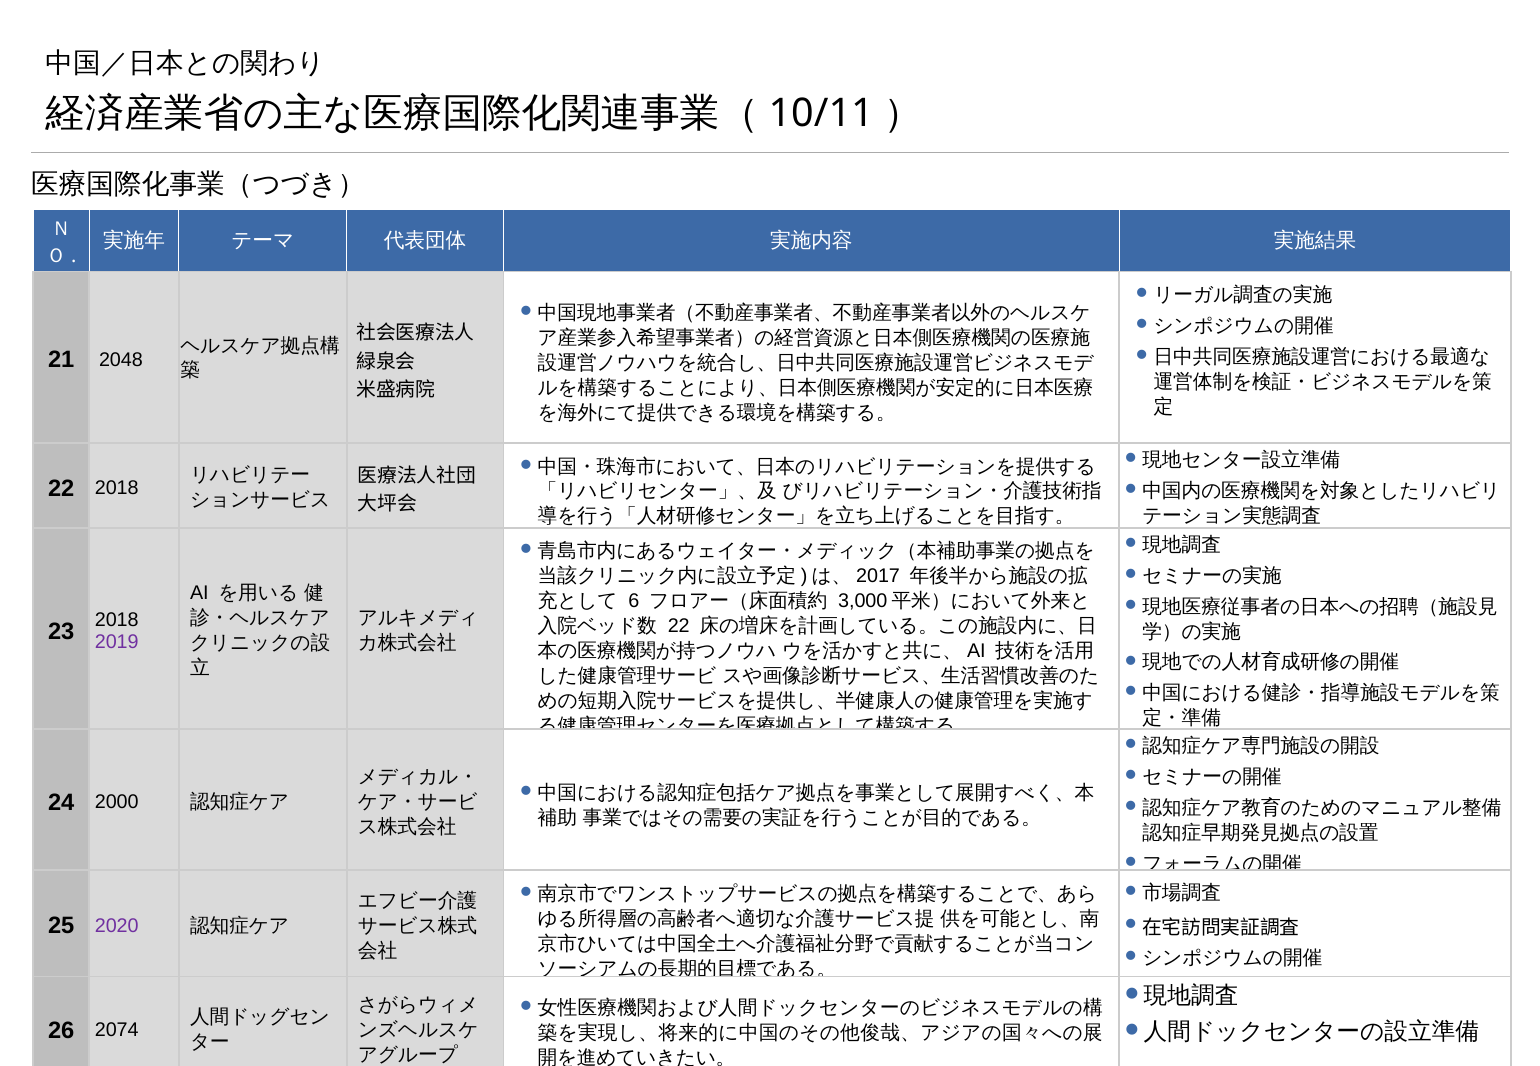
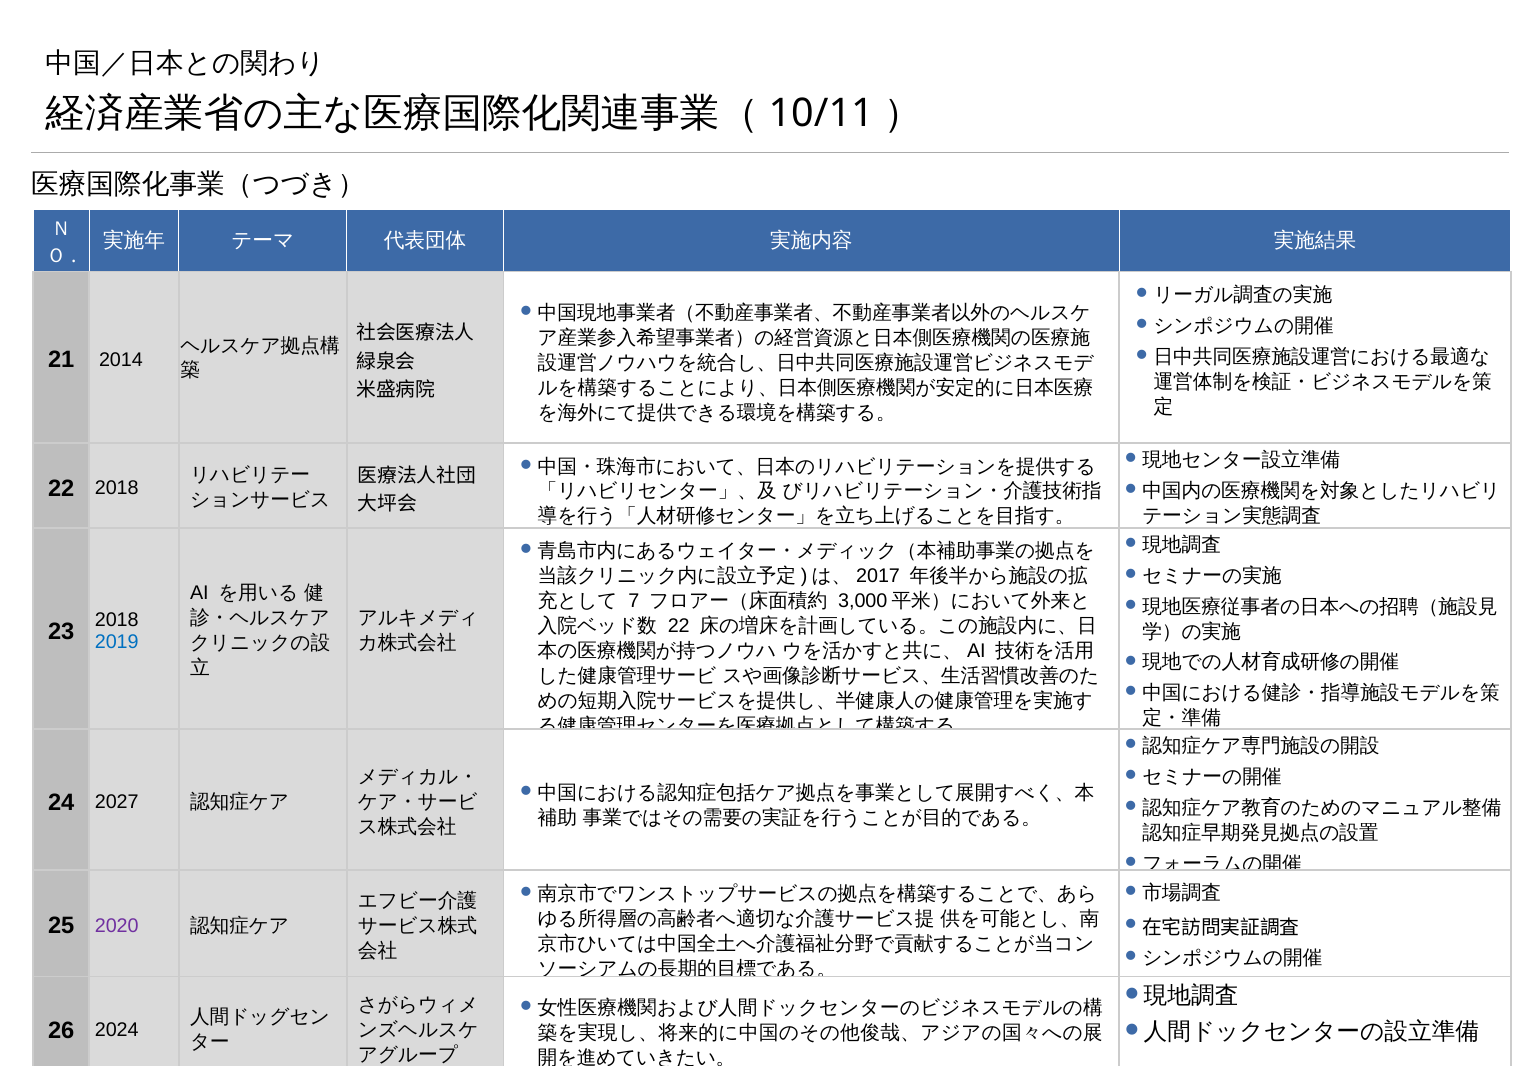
2048: 2048 -> 2014 (121, 360)
6: 6 -> 7 (634, 601)
2019 colour: purple -> blue (117, 642)
2000: 2000 -> 2027 (117, 802)
2074: 2074 -> 2024 (117, 1030)
